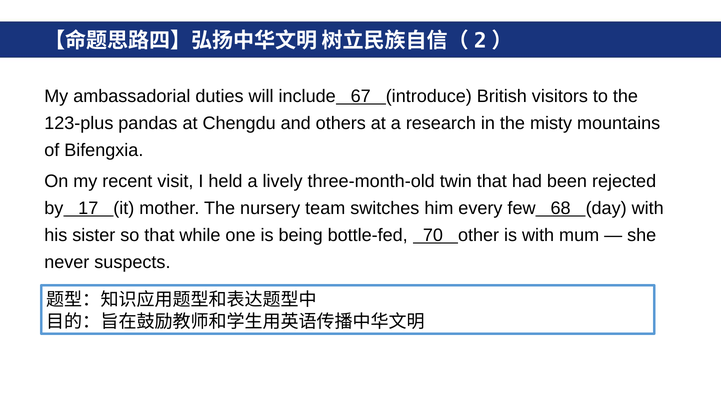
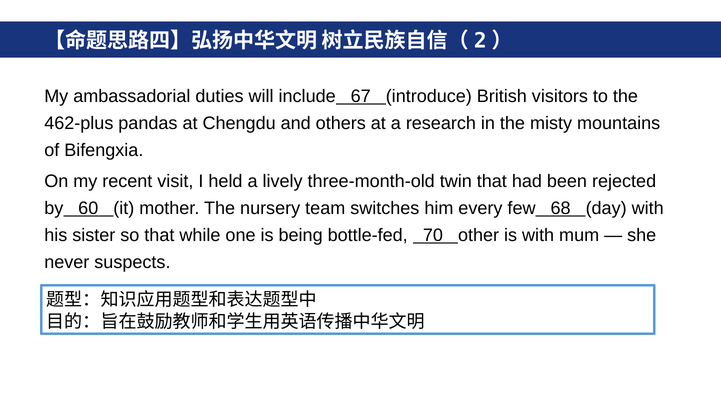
123-plus: 123-plus -> 462-plus (79, 123)
17: 17 -> 60 (88, 208)
